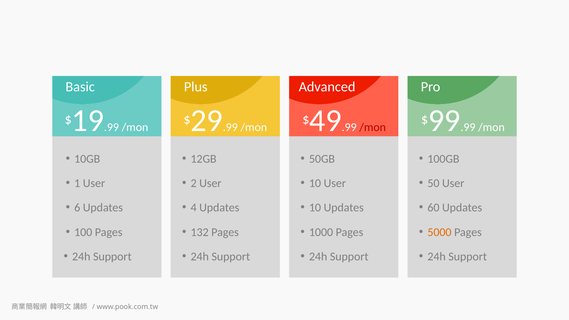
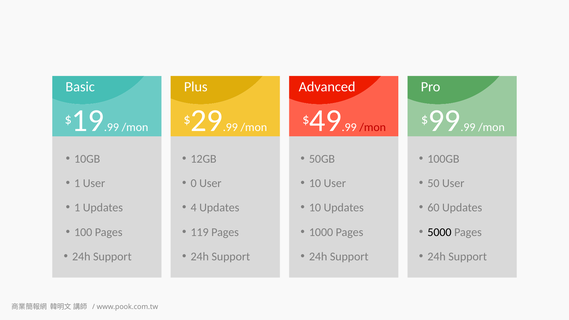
2: 2 -> 0 (194, 183)
6: 6 -> 1 (77, 208)
132: 132 -> 119 (200, 232)
5000 colour: orange -> black (439, 232)
